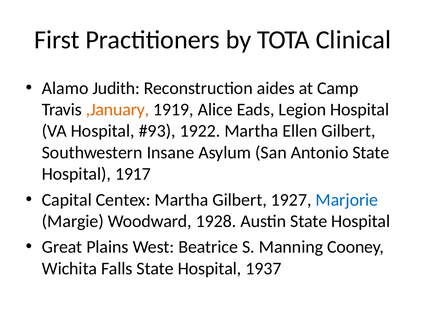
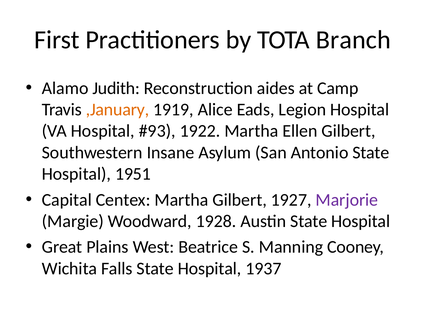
Clinical: Clinical -> Branch (353, 40)
1917: 1917 -> 1951 (133, 174)
Marjorie colour: blue -> purple (347, 200)
